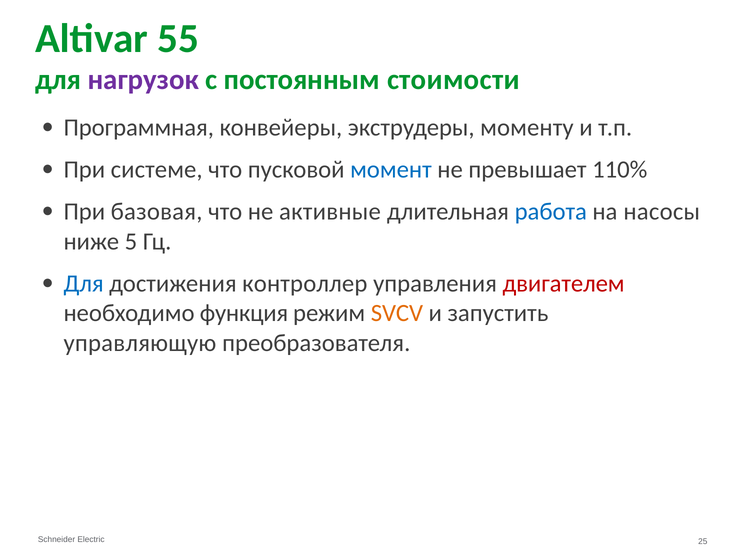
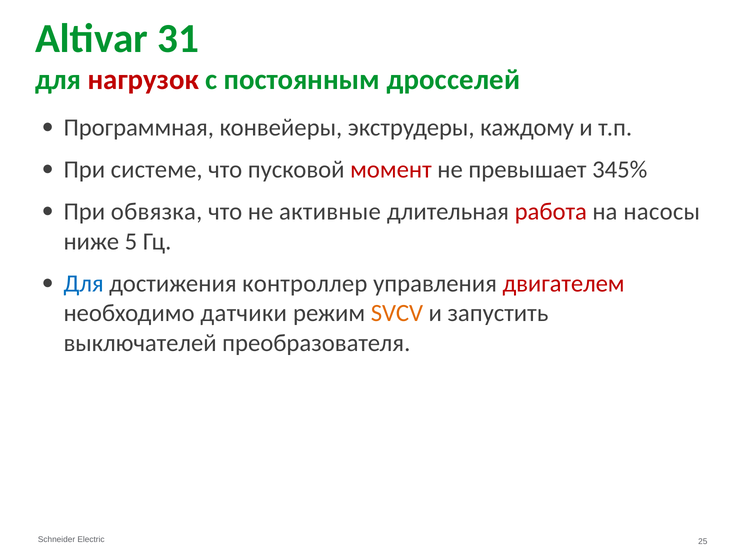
55: 55 -> 31 (178, 39)
нагрузок colour: purple -> red (143, 80)
стоимости: стоимости -> дросселей (453, 80)
моменту: моменту -> каждому (527, 128)
момент colour: blue -> red (391, 170)
110%: 110% -> 345% (620, 170)
базовая: базовая -> обвязка (157, 212)
работа colour: blue -> red (551, 212)
функция: функция -> датчики (244, 313)
управляющую: управляющую -> выключателей (140, 343)
